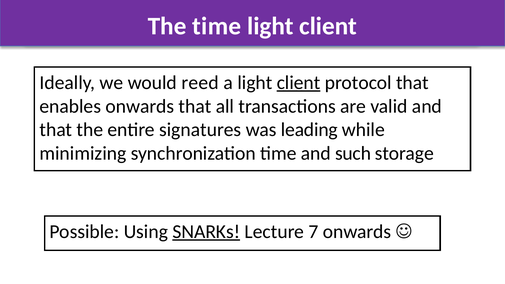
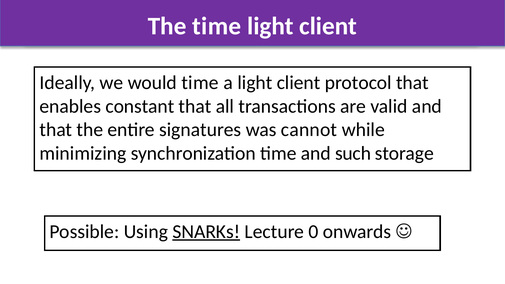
would reed: reed -> time (200, 83)
client underline: present -> none (299, 83)
enables onwards: onwards -> constant (140, 106)
leading: leading -> cannot (309, 130)
7: 7 -> 0 (313, 232)
